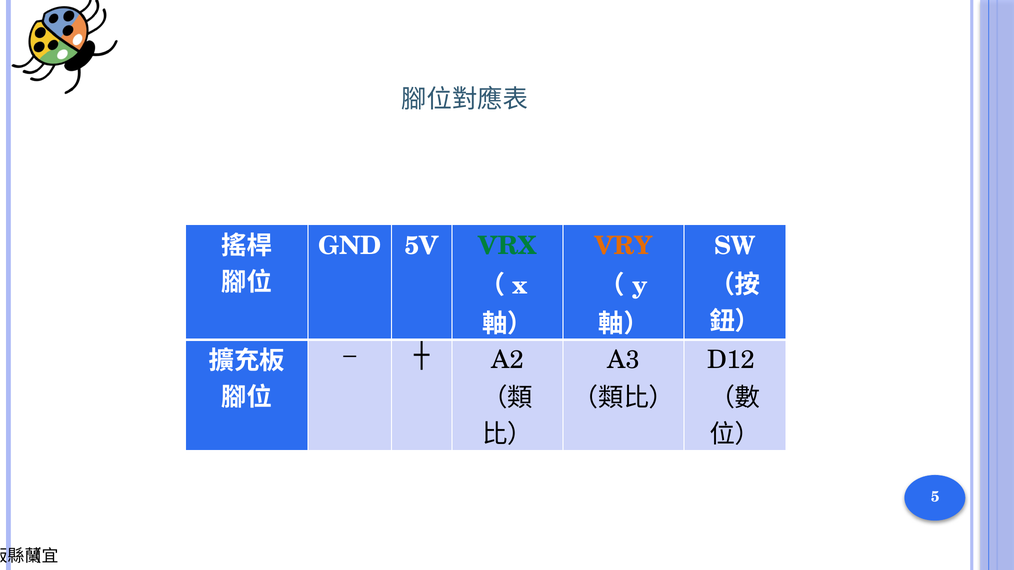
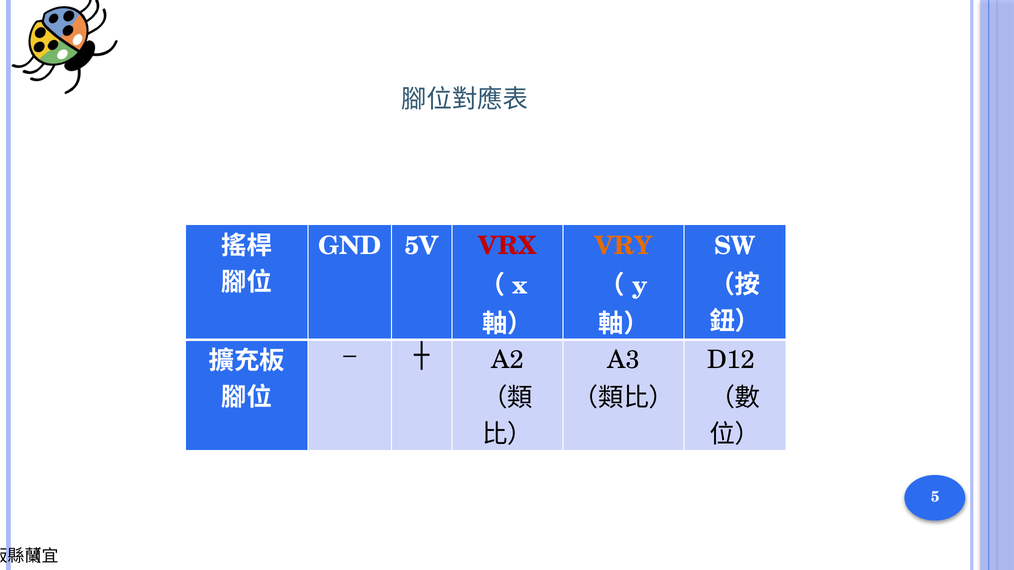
VRX colour: green -> red (507, 246)
